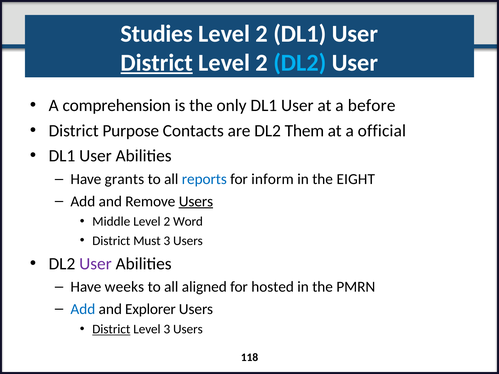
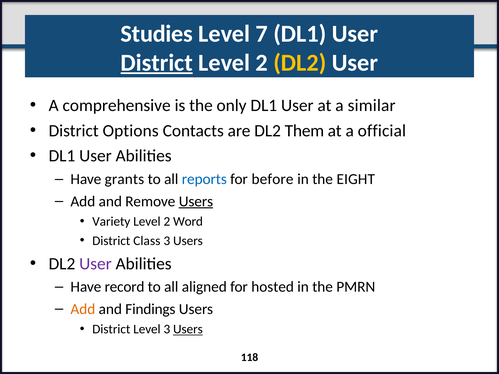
2: 2 -> 7 (262, 34)
DL2 colour: light blue -> yellow (300, 63)
comprehension: comprehension -> comprehensive (117, 106)
before: before -> similar (372, 106)
Purpose: Purpose -> Options (131, 131)
inform: inform -> before (273, 179)
Middle: Middle -> Variety (111, 222)
Must: Must -> Class (147, 241)
weeks: weeks -> record (125, 287)
Add colour: blue -> orange (83, 309)
Explorer: Explorer -> Findings (150, 309)
District underline: present -> none (111, 330)
Users underline: none -> present (188, 330)
